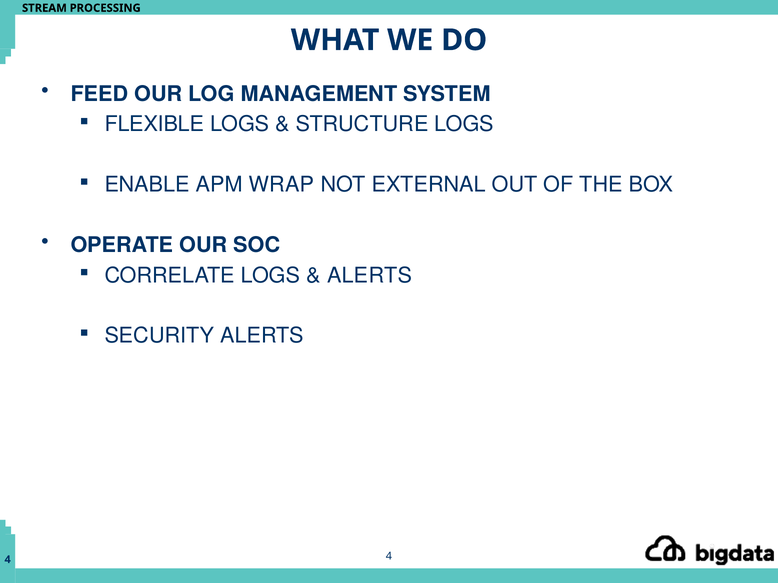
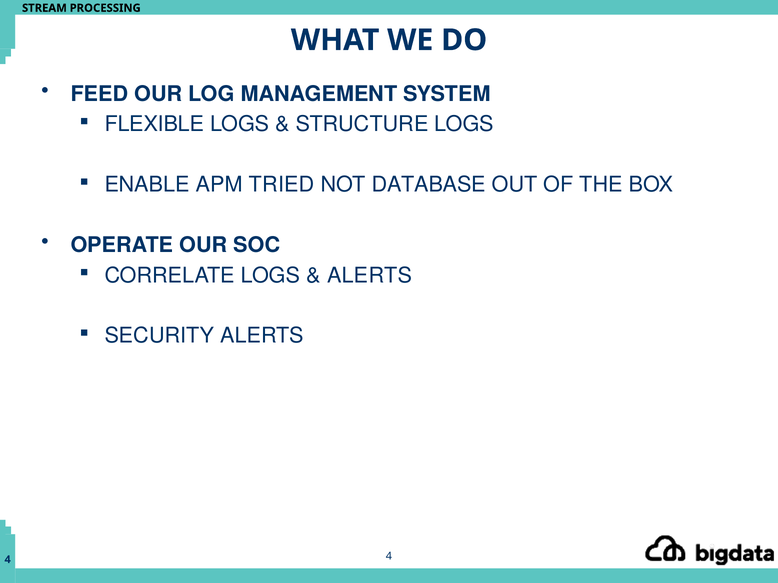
WRAP: WRAP -> TRIED (282, 185)
EXTERNAL: EXTERNAL -> DATABASE (429, 185)
